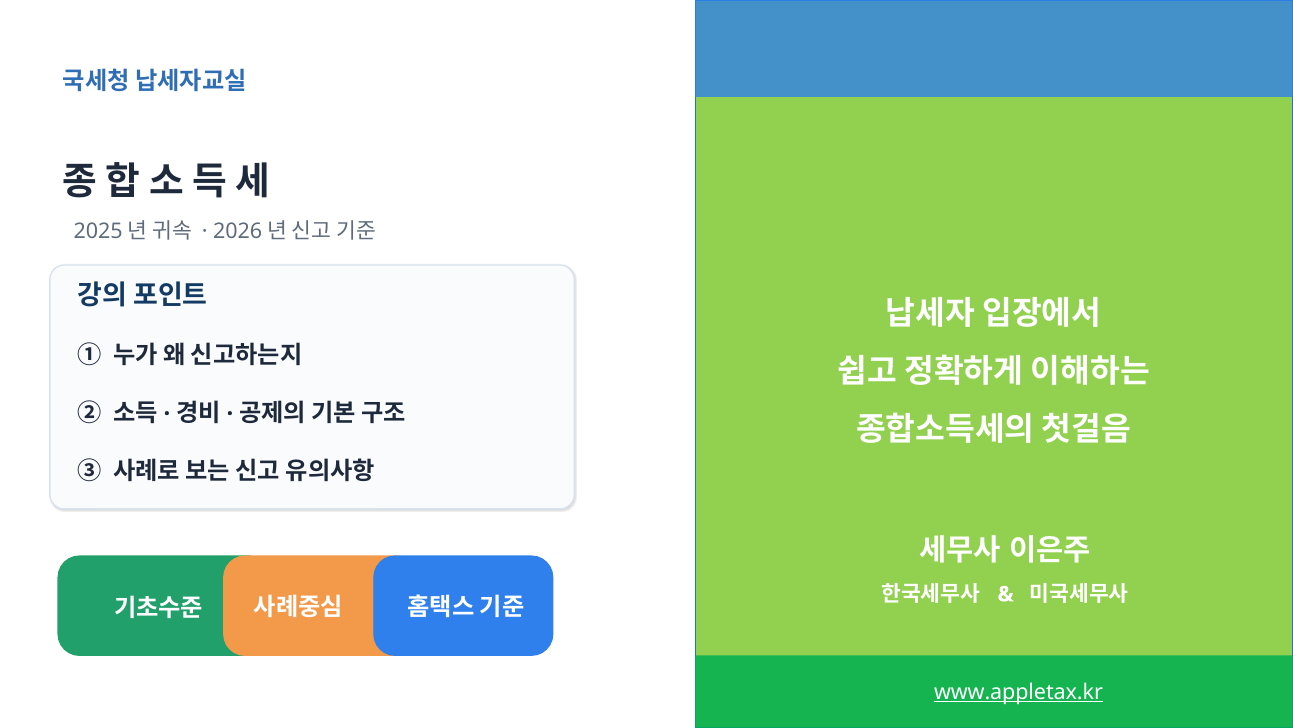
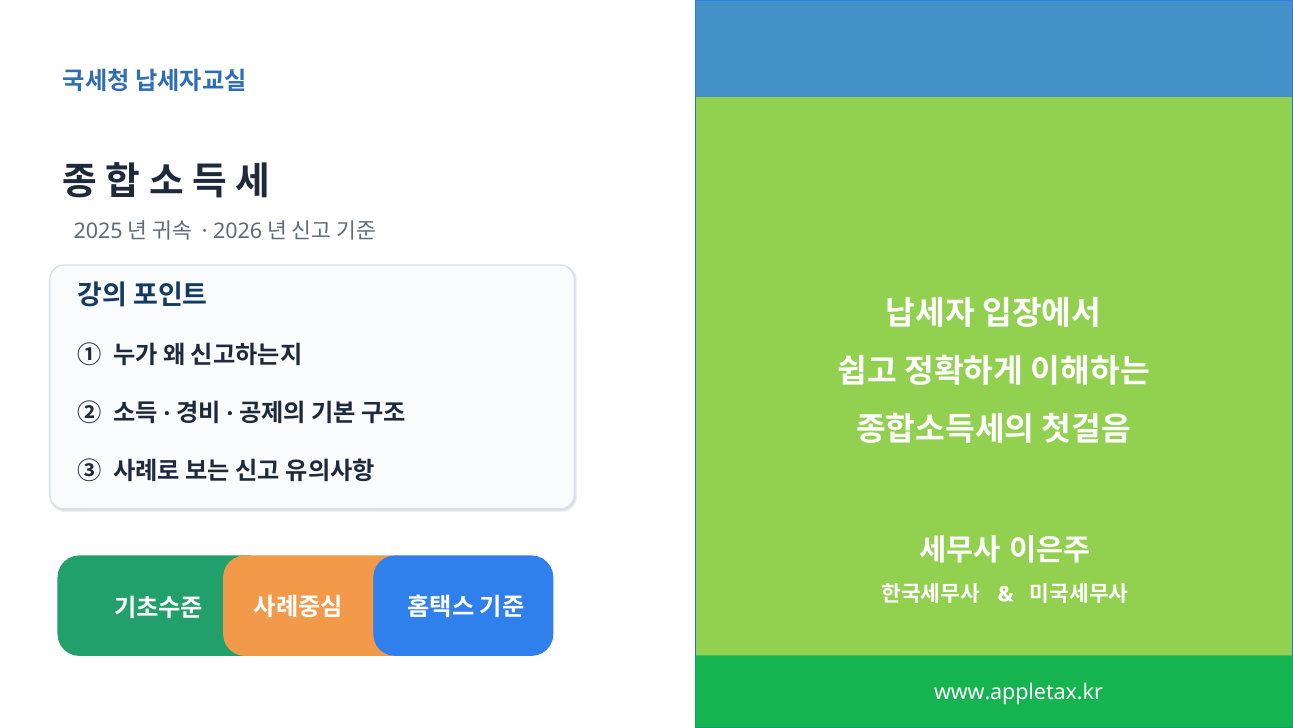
www.appletax.kr underline: present -> none (1018, 691)
